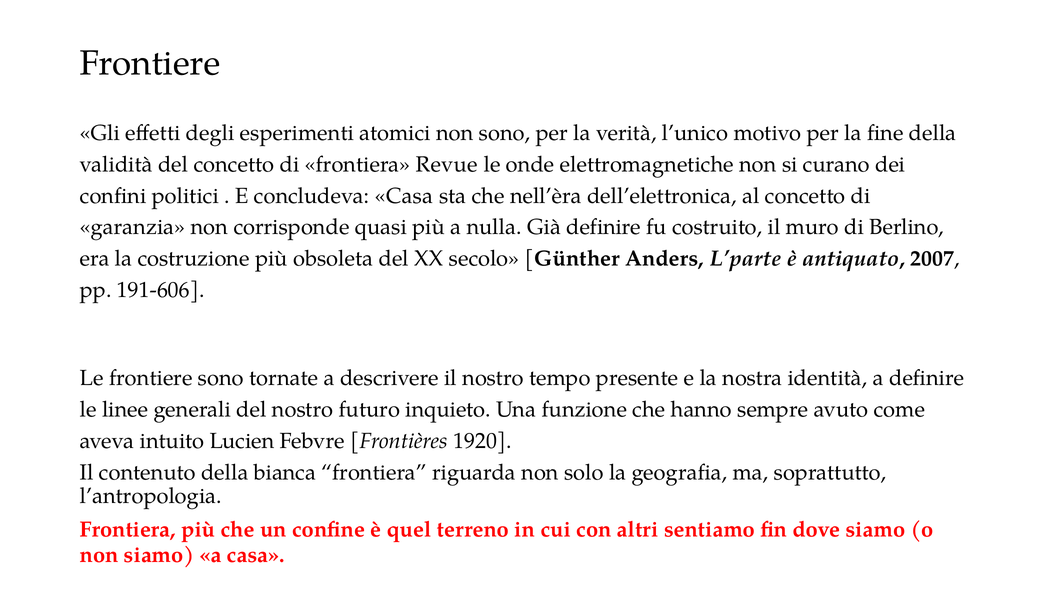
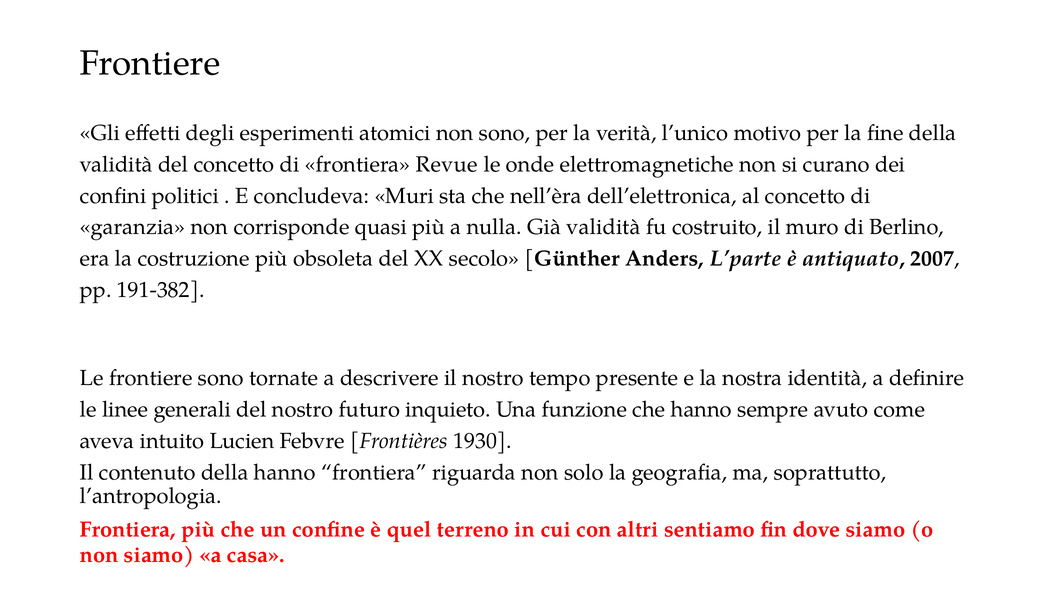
concludeva Casa: Casa -> Muri (404, 196)
Già definire: definire -> validità (603, 227)
191-606: 191-606 -> 191-382 (161, 290)
1920: 1920 -> 1930 (482, 441)
della bianca: bianca -> hanno (285, 473)
